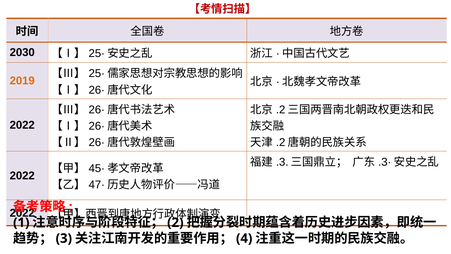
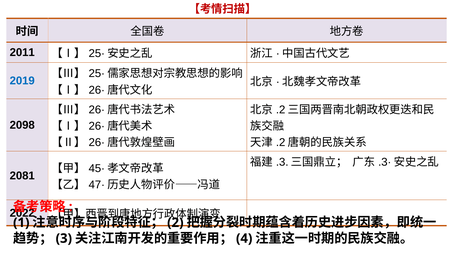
2030: 2030 -> 2011 (22, 52)
2019 colour: orange -> blue (22, 81)
2022: 2022 -> 2098 (22, 125)
2022: 2022 -> 2081 (22, 175)
